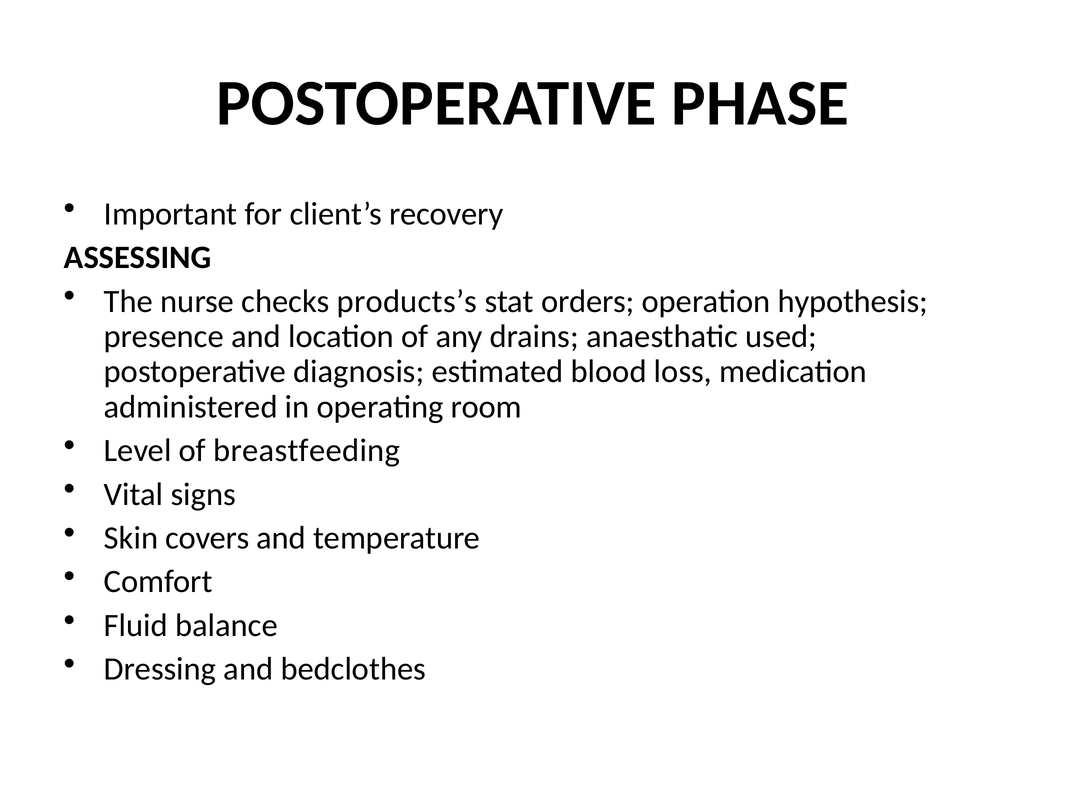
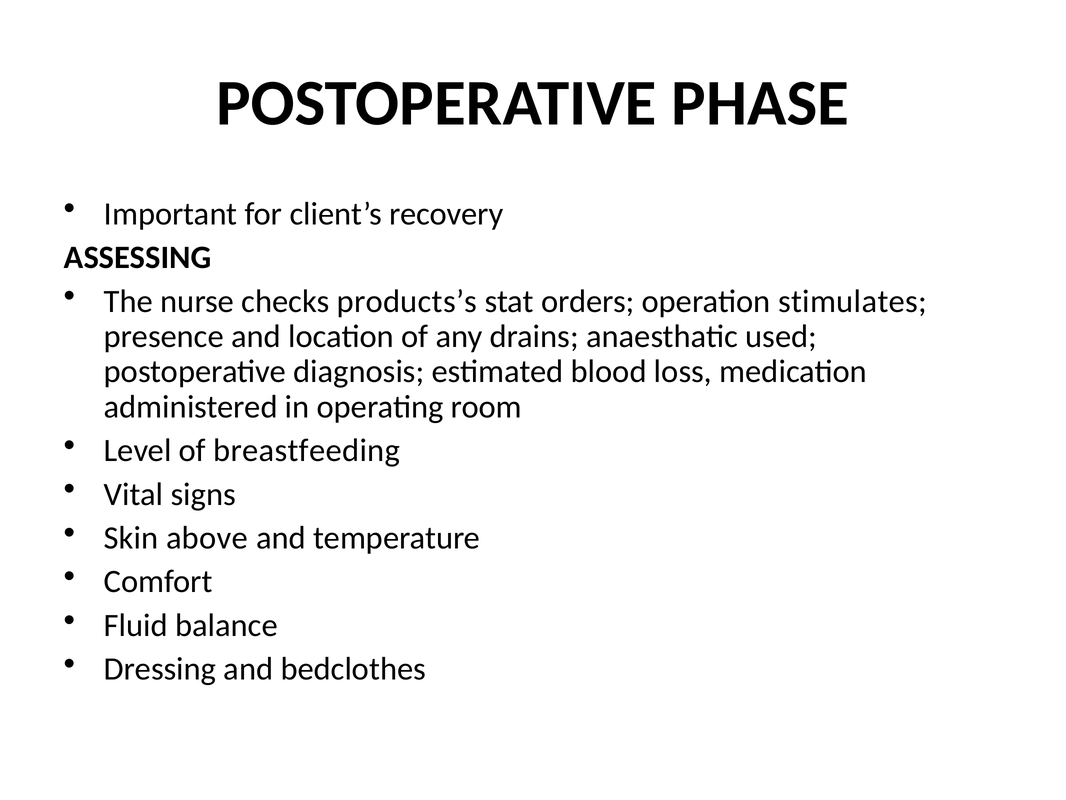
hypothesis: hypothesis -> stimulates (853, 301)
covers: covers -> above (207, 538)
